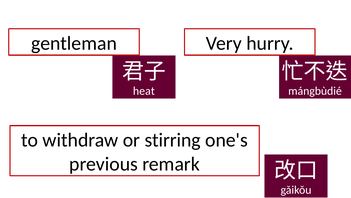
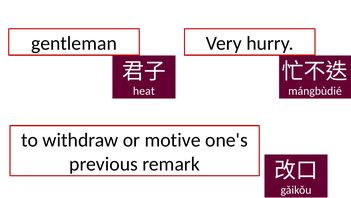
stirring: stirring -> motive (173, 140)
